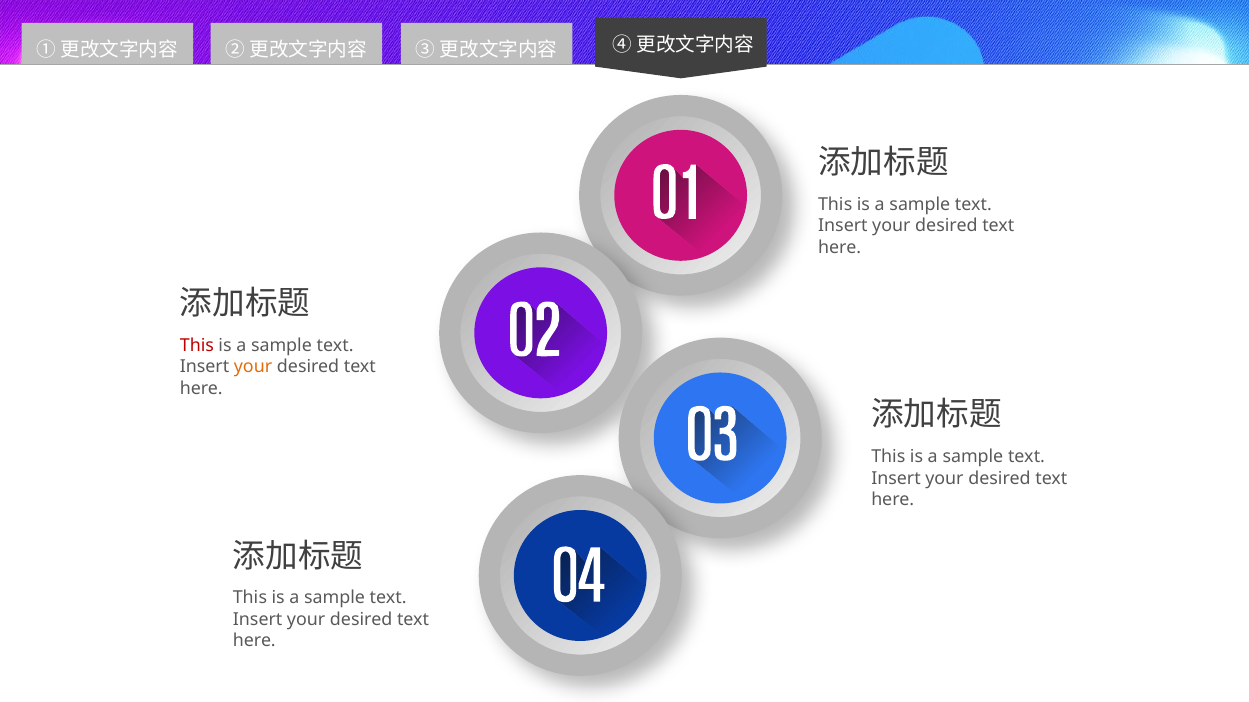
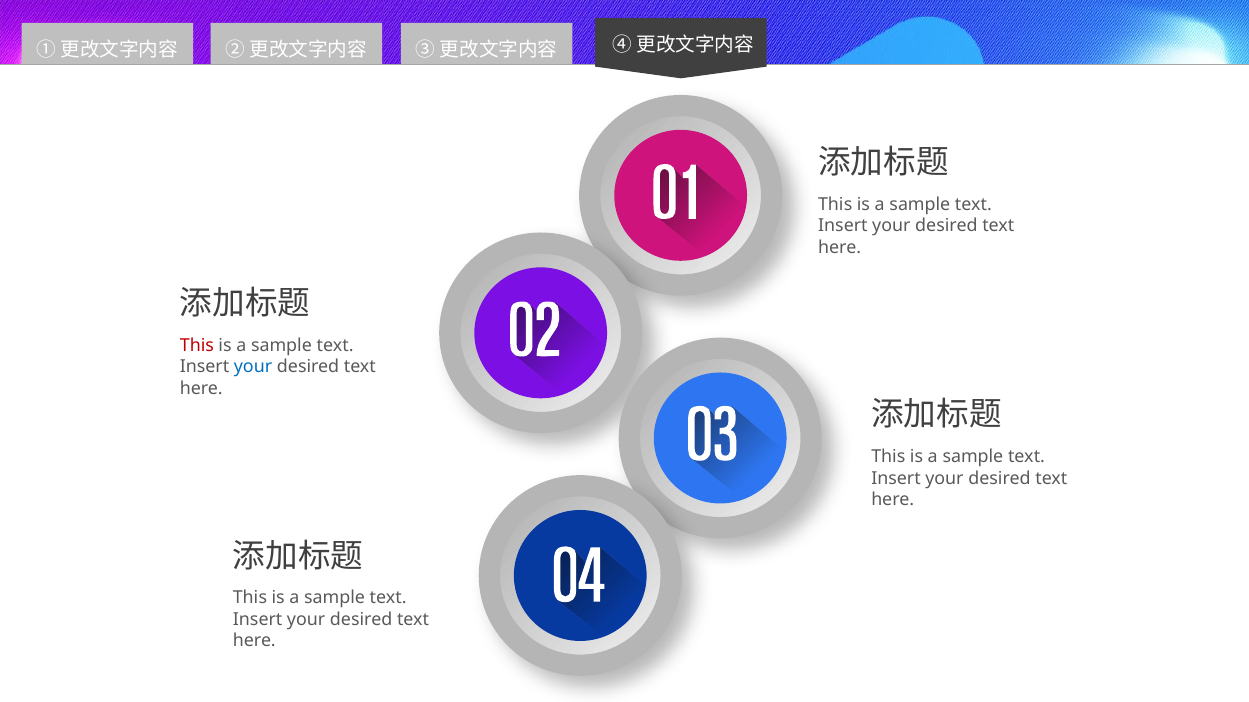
your colour: orange -> blue (253, 367)
